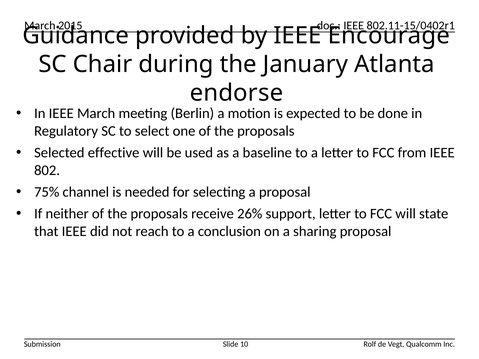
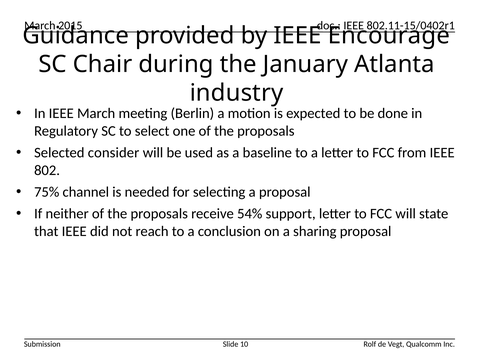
endorse: endorse -> industry (236, 93)
effective: effective -> consider (114, 153)
26%: 26% -> 54% (250, 214)
